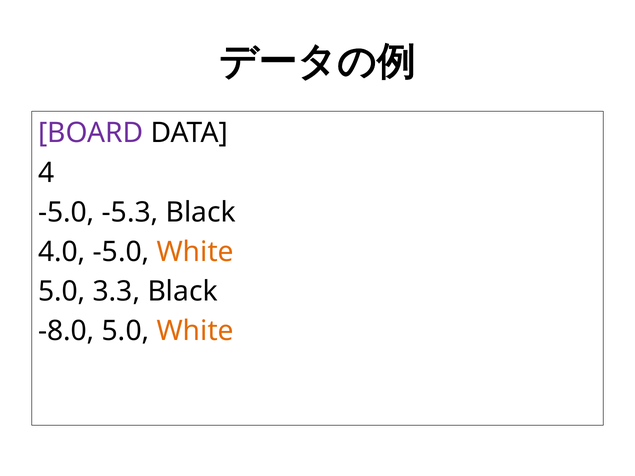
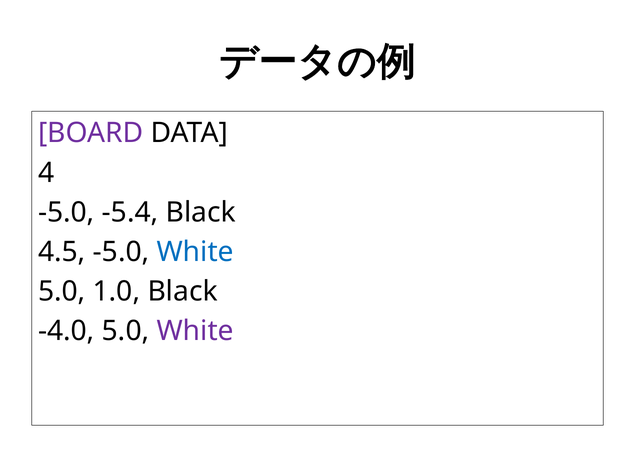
-5.3: -5.3 -> -5.4 (130, 212)
4.0: 4.0 -> 4.5 (62, 252)
White colour: orange -> blue (195, 252)
3.3: 3.3 -> 1.0 (116, 291)
-8.0: -8.0 -> -4.0 (66, 331)
White colour: orange -> purple (195, 331)
